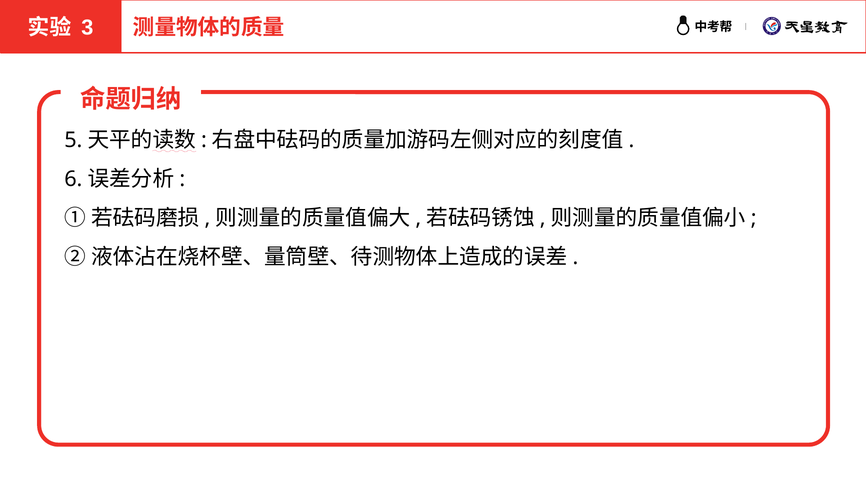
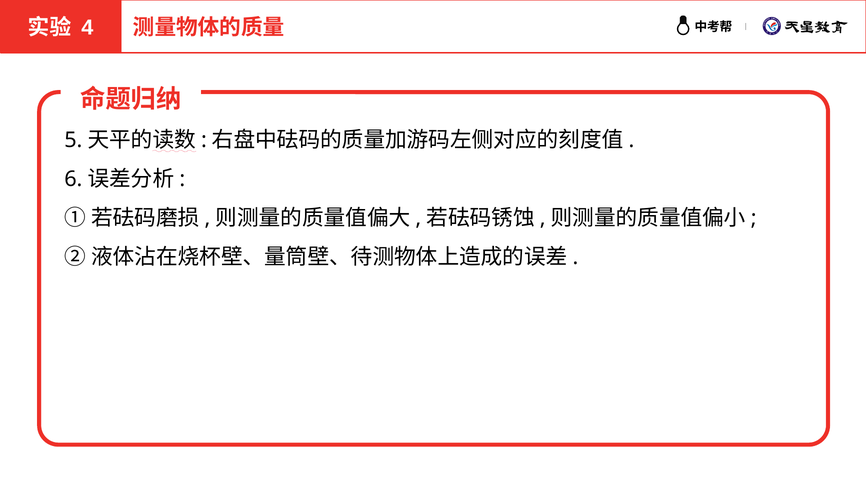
3: 3 -> 4 (87, 28)
